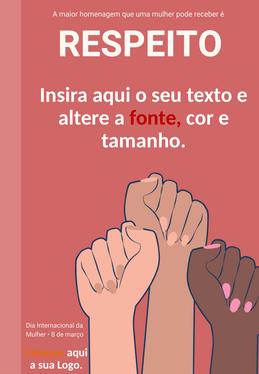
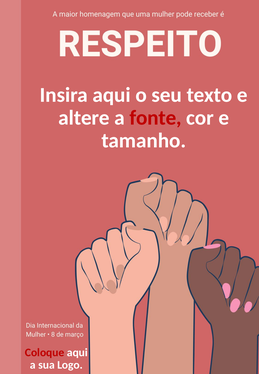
Coloque colour: orange -> red (45, 353)
